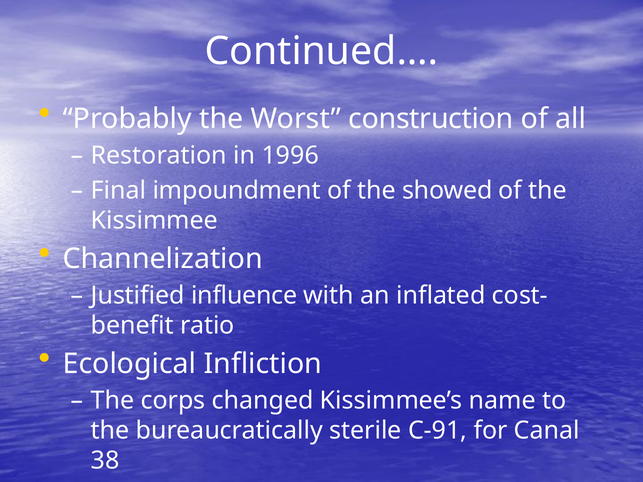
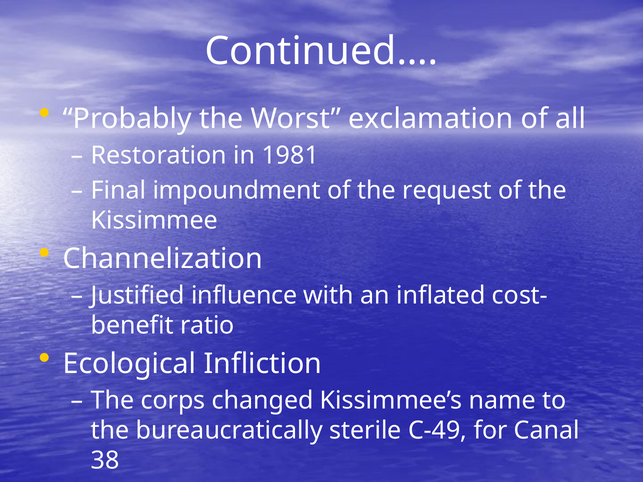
construction: construction -> exclamation (431, 119)
1996: 1996 -> 1981 (290, 156)
showed: showed -> request (447, 191)
C-91: C-91 -> C-49 (438, 431)
